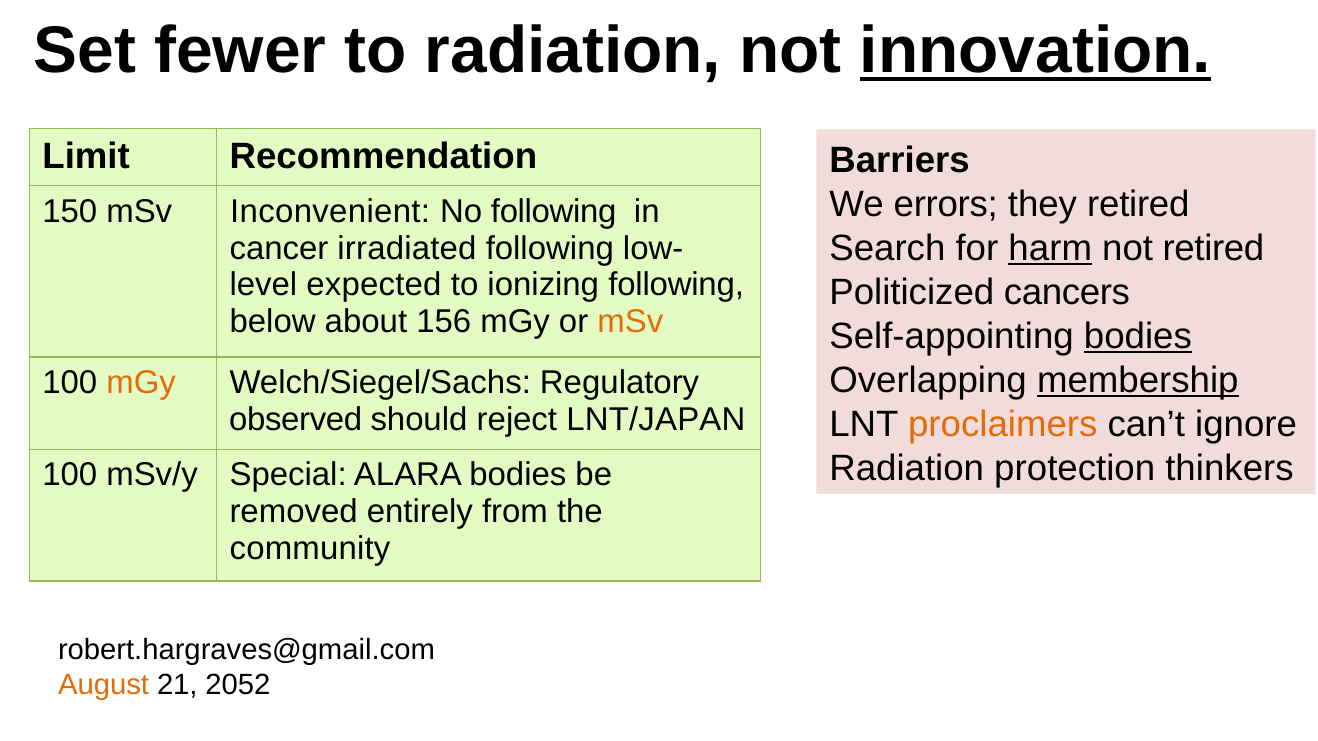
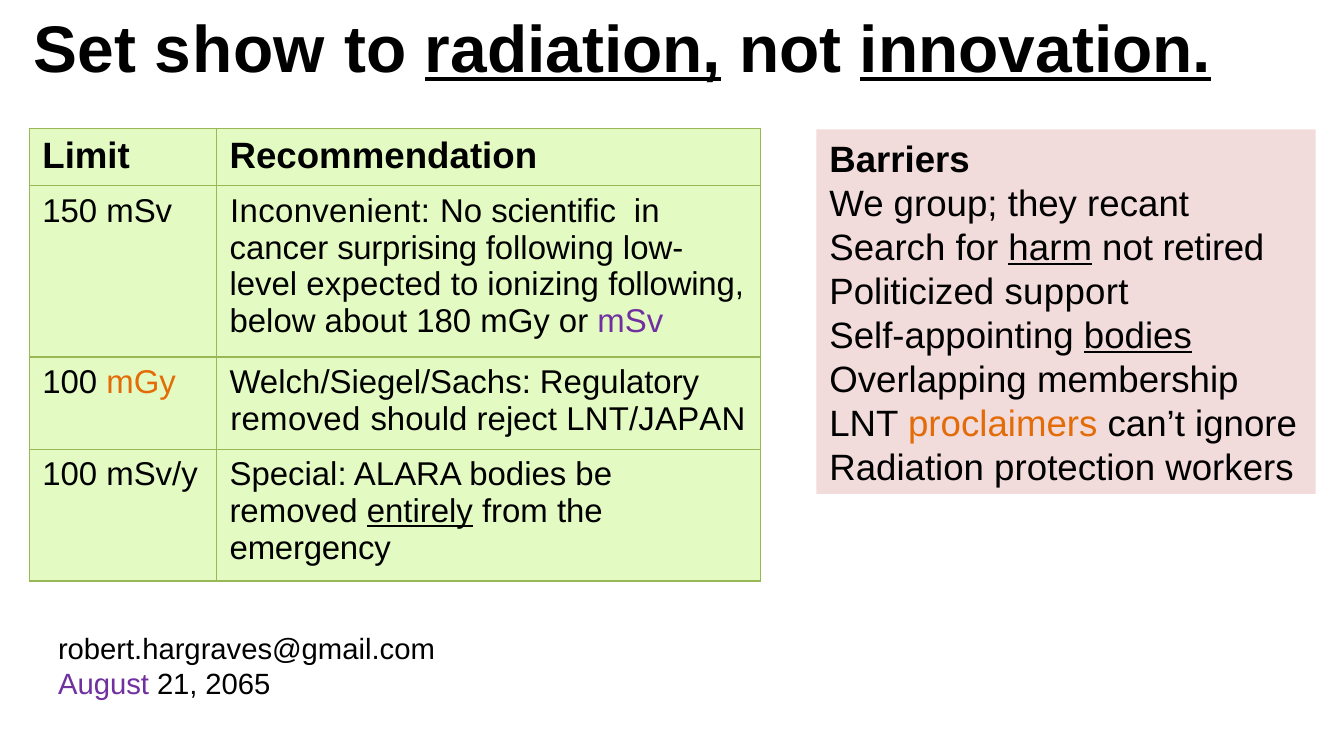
fewer: fewer -> show (240, 51)
radiation underline: none -> present (573, 51)
errors: errors -> group (946, 204)
they retired: retired -> recant (1138, 204)
No following: following -> scientific (554, 211)
irradiated: irradiated -> surprising (407, 248)
cancers: cancers -> support (1067, 292)
156: 156 -> 180 (444, 322)
mSv colour: orange -> purple (630, 322)
membership underline: present -> none (1138, 380)
observed: observed -> removed (295, 420)
thinkers: thinkers -> workers (1230, 468)
entirely underline: none -> present (420, 512)
community: community -> emergency (310, 549)
August colour: orange -> purple (104, 686)
2052: 2052 -> 2065 (238, 686)
